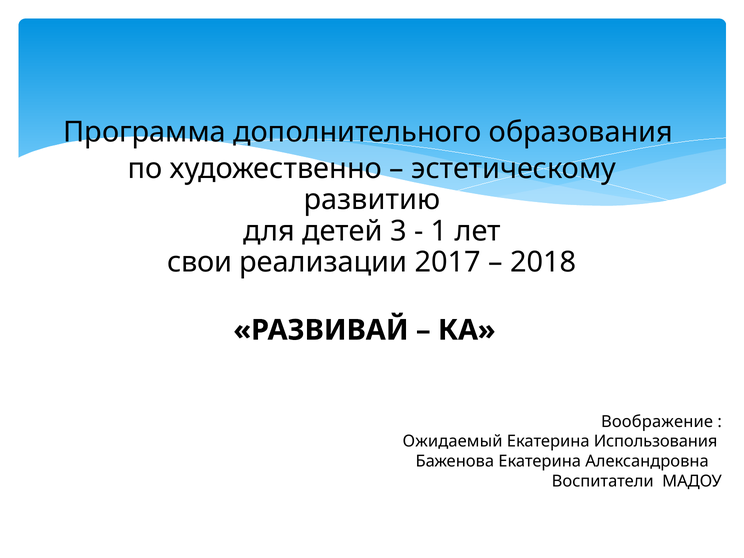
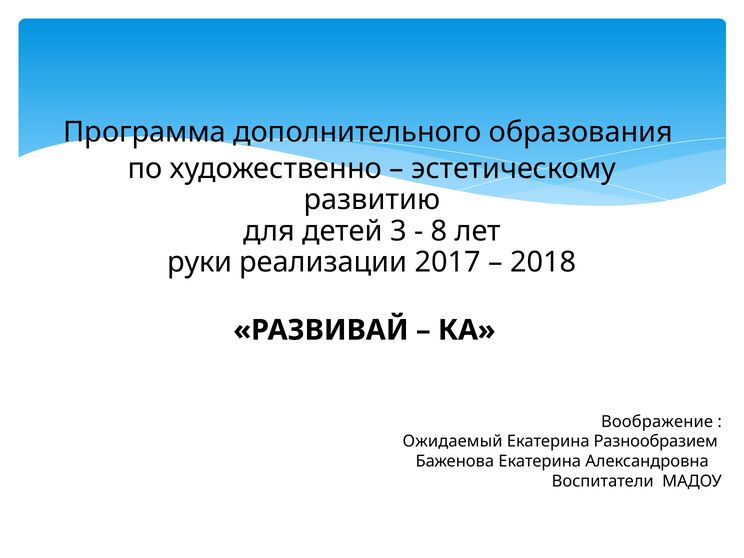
1: 1 -> 8 (439, 231)
свои: свои -> руки (200, 262)
Использования: Использования -> Разнообразием (656, 441)
